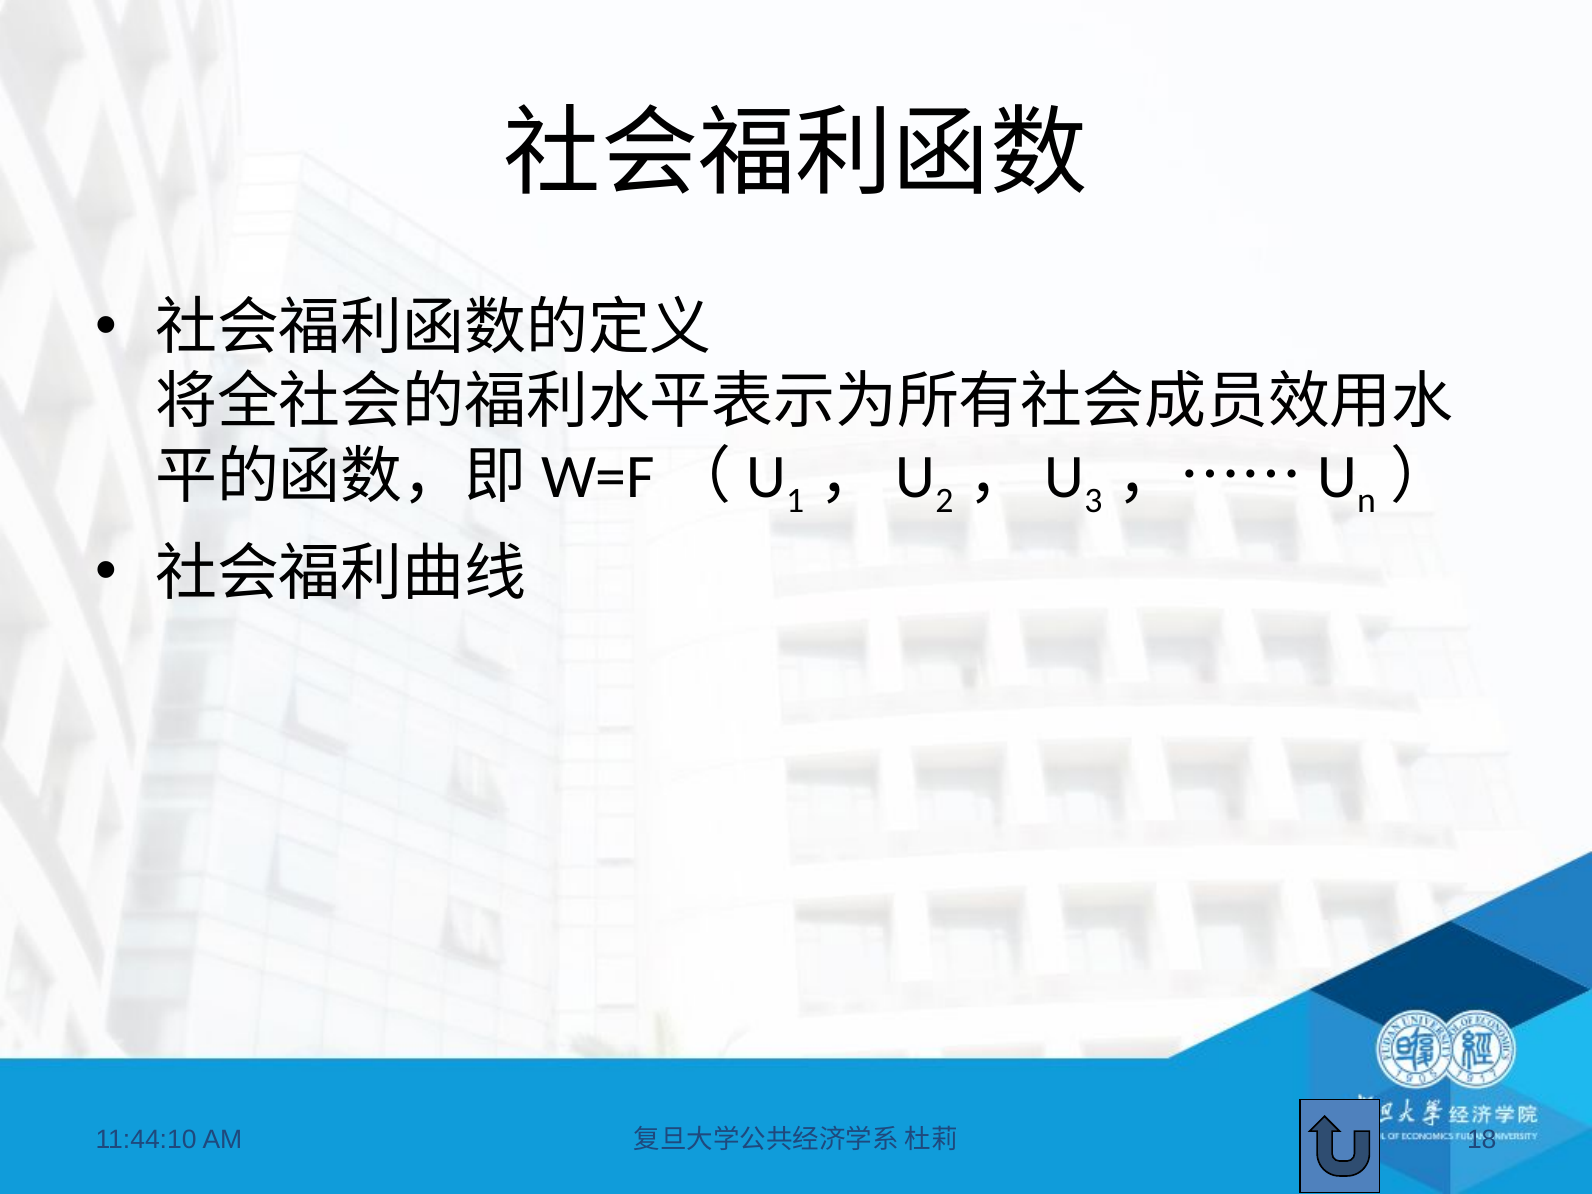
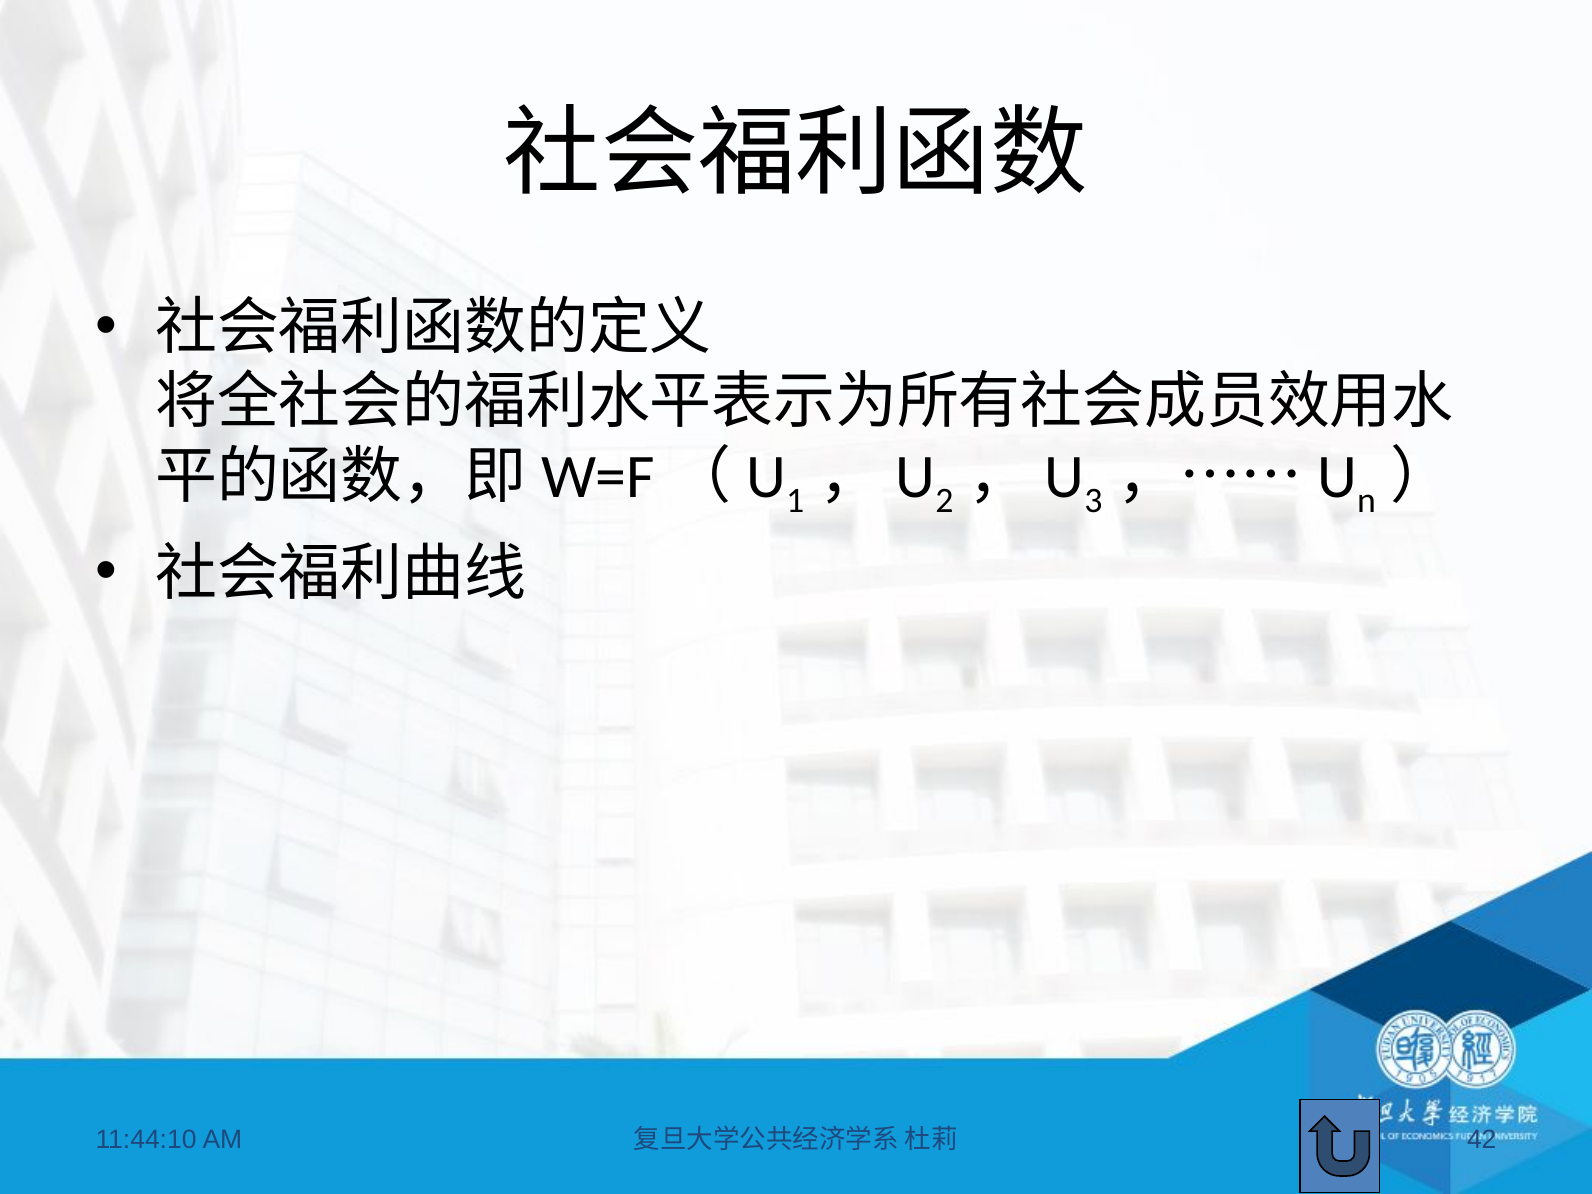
18: 18 -> 42 (1482, 1140)
